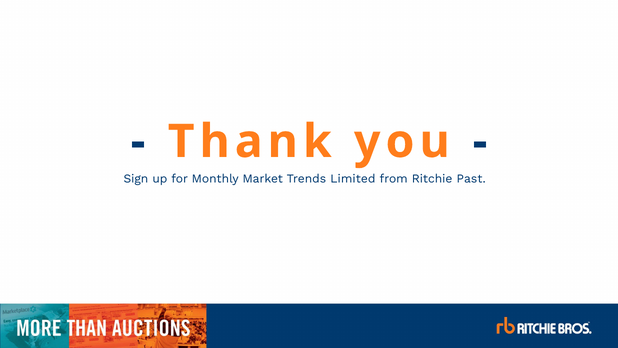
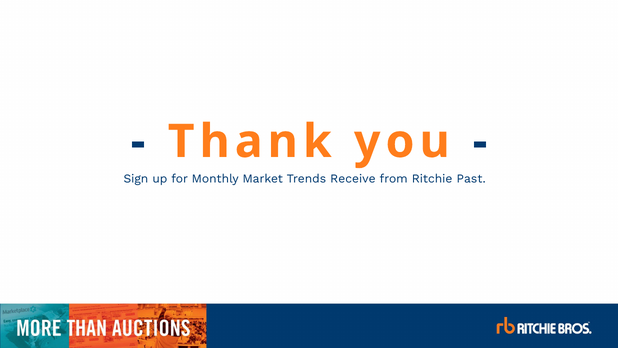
Limited: Limited -> Receive (353, 179)
